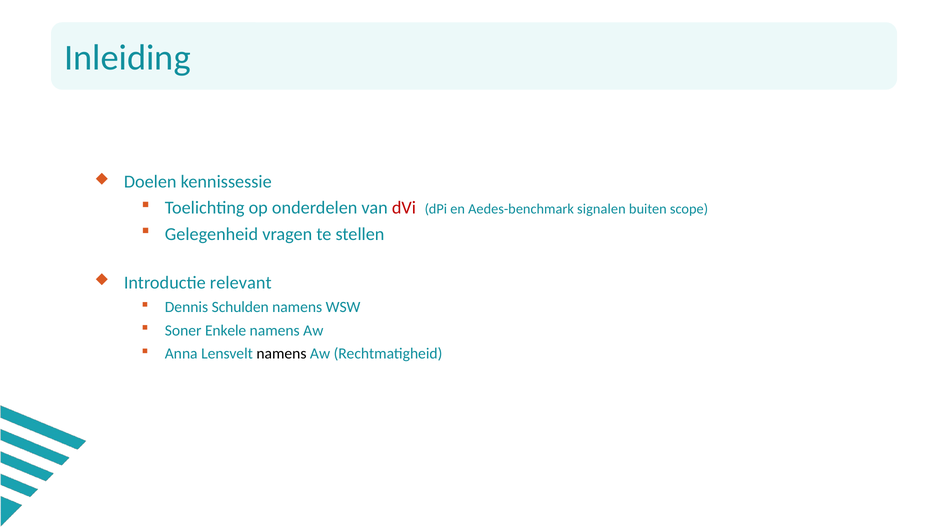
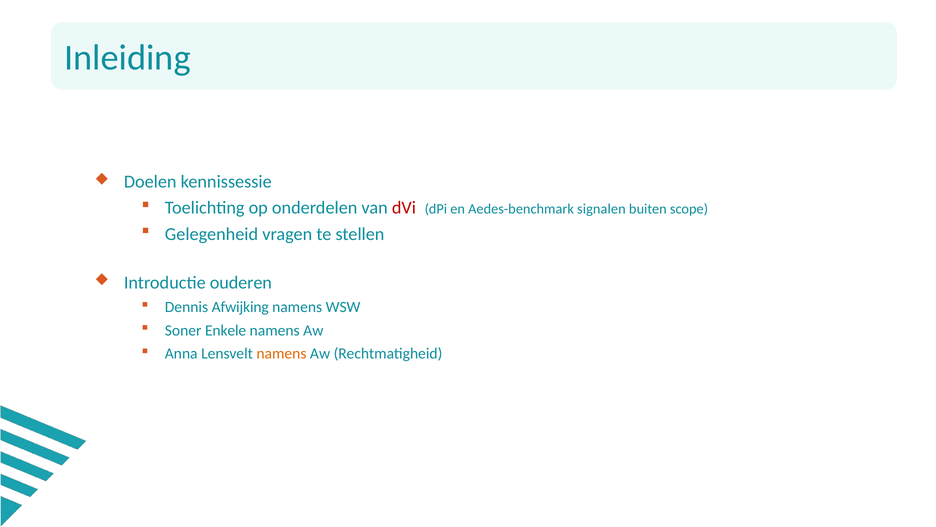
relevant: relevant -> ouderen (241, 282)
Schulden: Schulden -> Afwijking (240, 307)
namens colour: black -> orange (281, 354)
